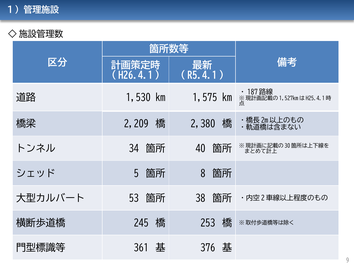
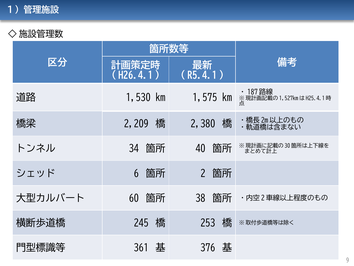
5: 5 -> 6 (136, 173)
8: 8 -> 2 (203, 173)
53: 53 -> 60 (134, 198)
